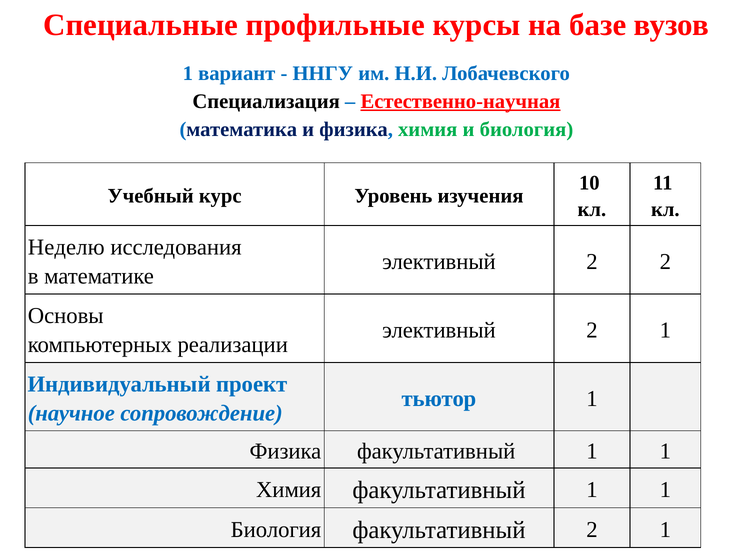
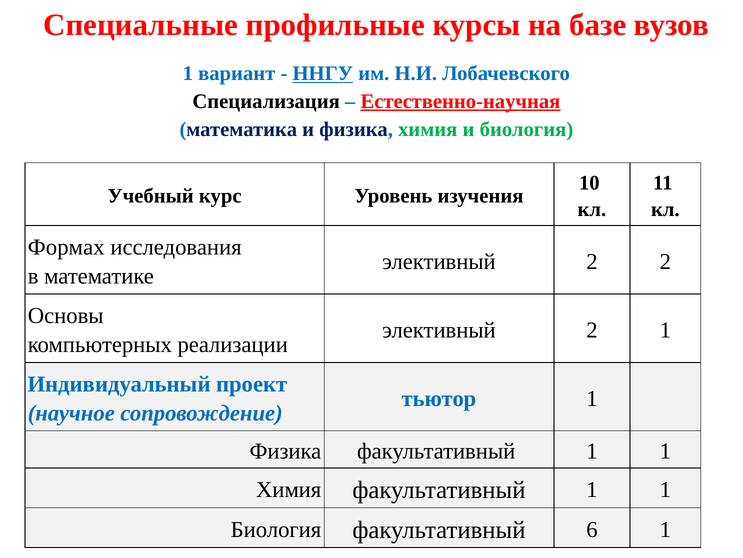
ННГУ underline: none -> present (323, 73)
Неделю: Неделю -> Формах (66, 247)
факультативный 2: 2 -> 6 (592, 529)
